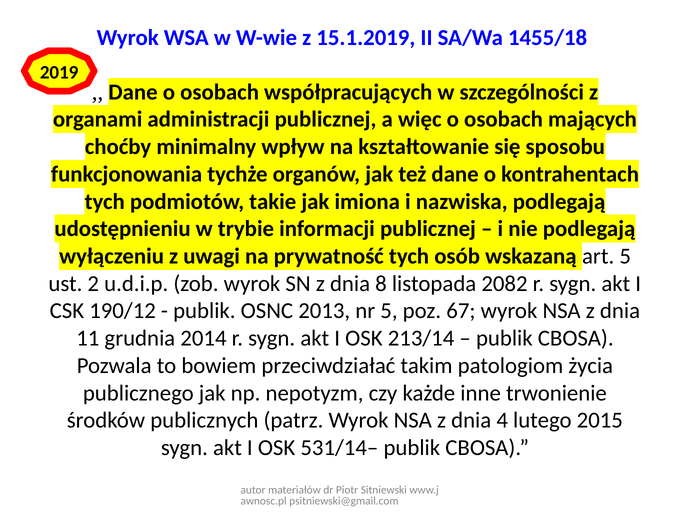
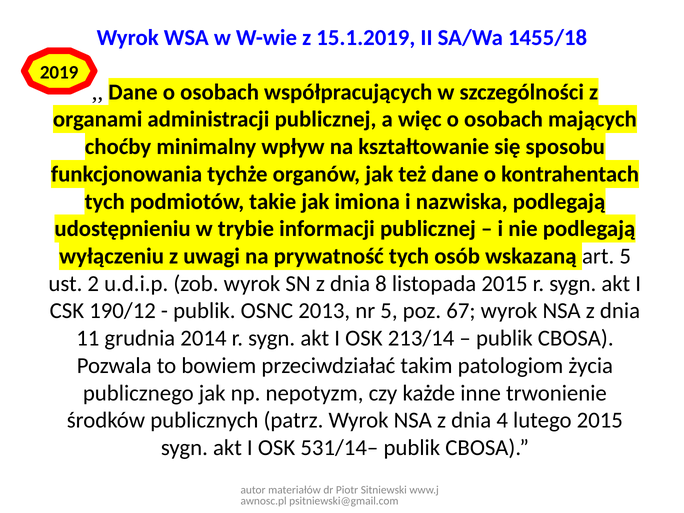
listopada 2082: 2082 -> 2015 (504, 284)
